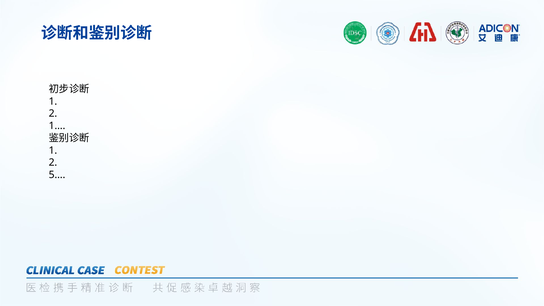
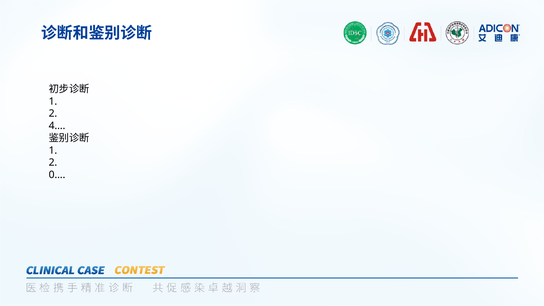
1…: 1… -> 4… (57, 126)
5…: 5… -> 0… (57, 175)
